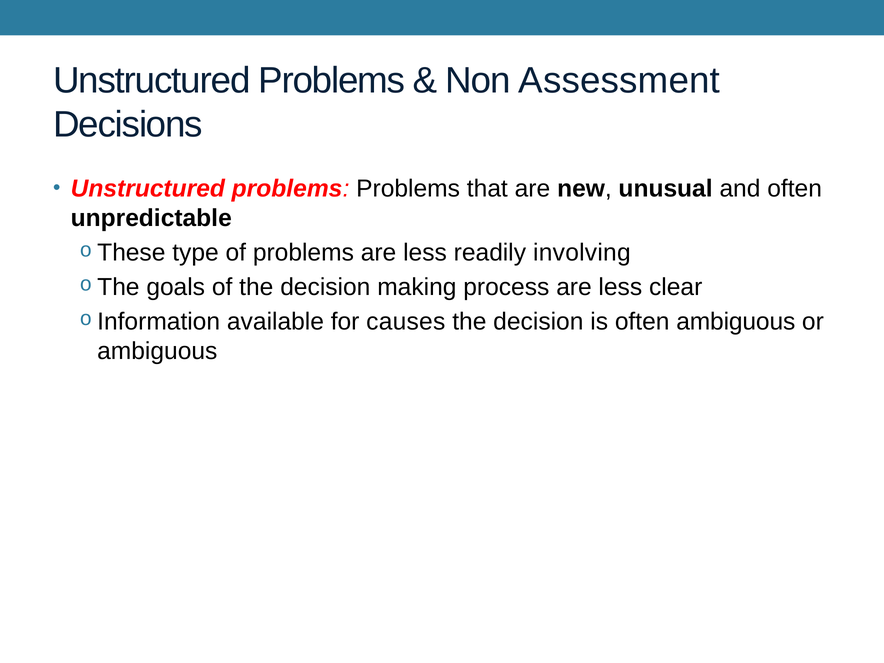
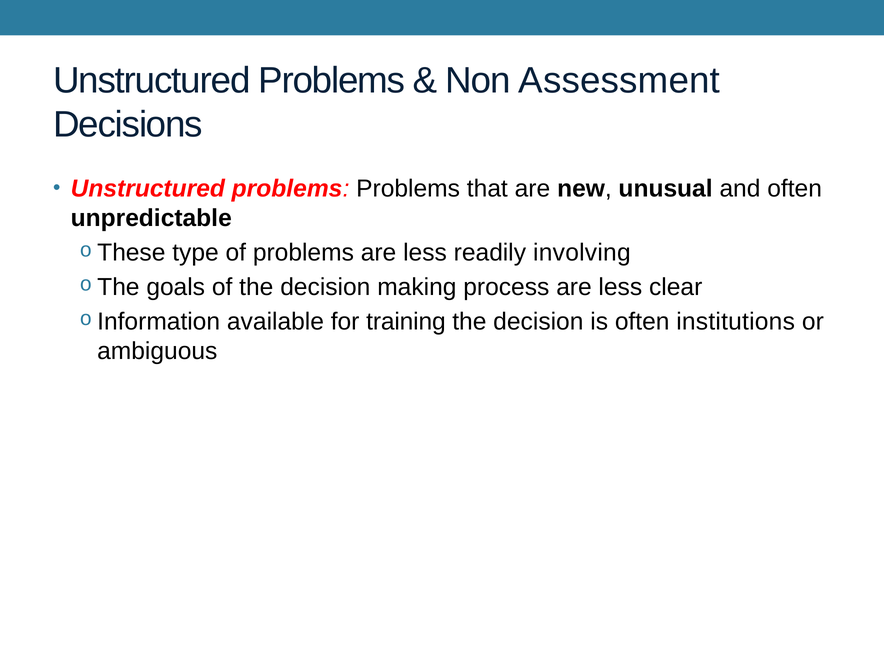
causes: causes -> training (406, 321)
often ambiguous: ambiguous -> institutions (736, 321)
